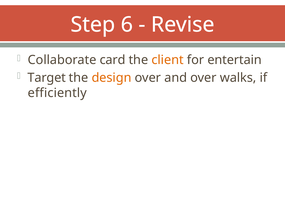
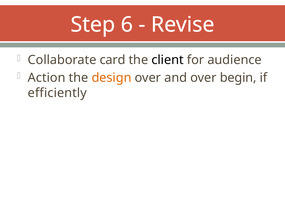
client colour: orange -> black (168, 60)
entertain: entertain -> audience (235, 60)
Target: Target -> Action (47, 78)
walks: walks -> begin (238, 78)
